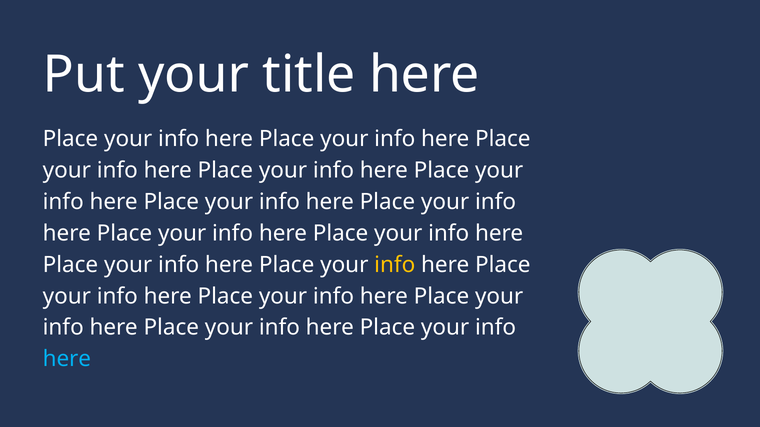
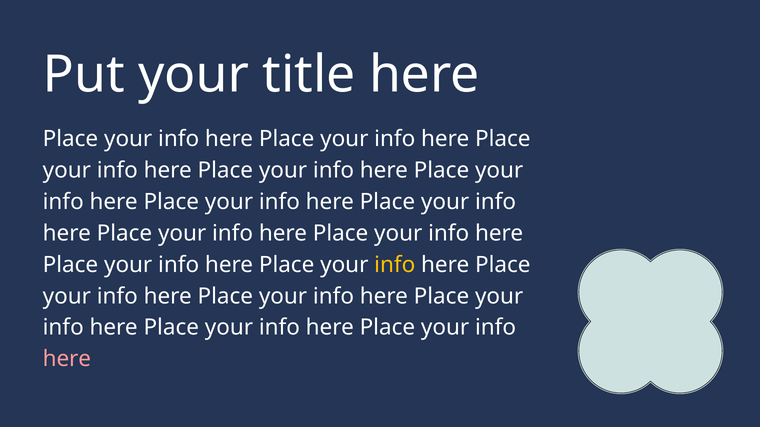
here colour: light blue -> pink (67, 359)
